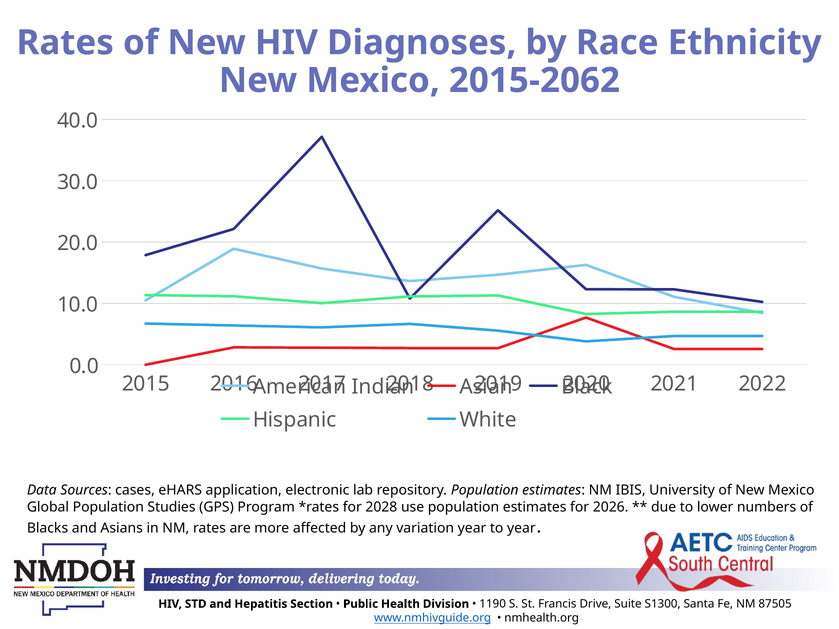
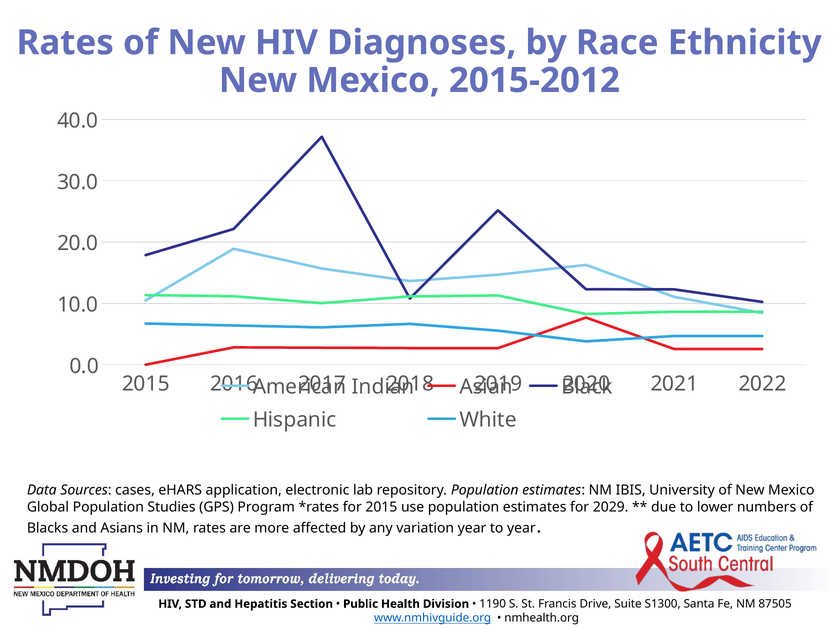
2015-2062: 2015-2062 -> 2015-2012 (534, 80)
for 2028: 2028 -> 2015 (381, 507)
2026: 2026 -> 2029 (611, 507)
